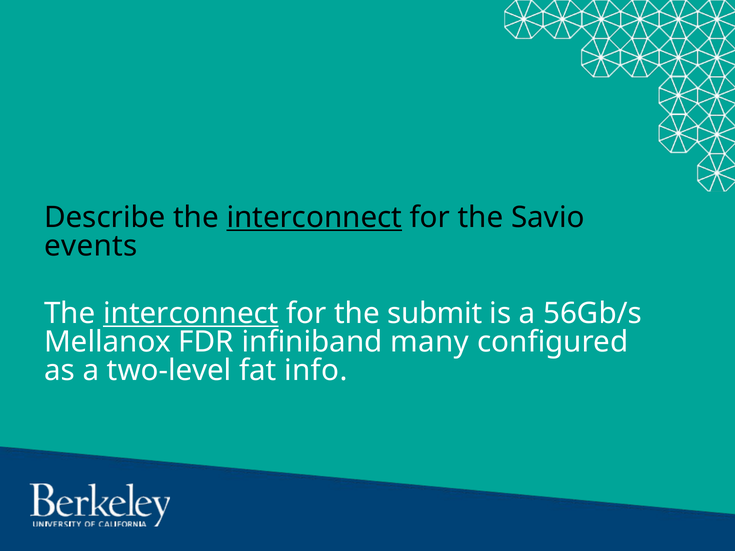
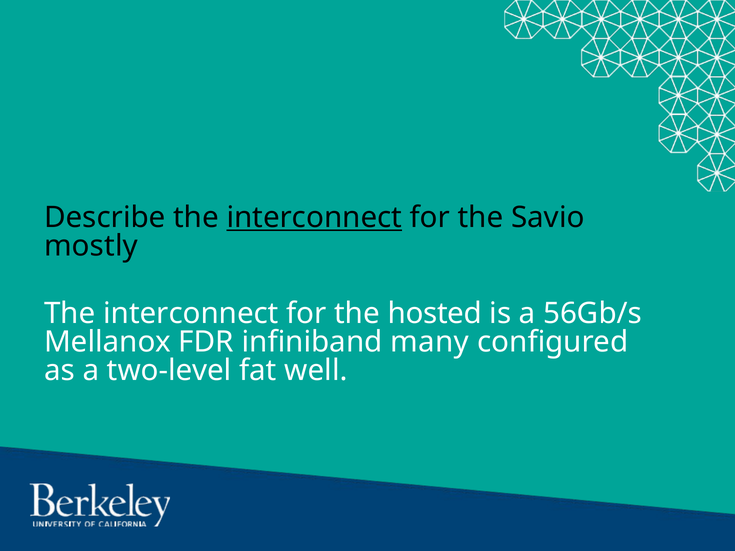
events: events -> mostly (91, 246)
interconnect underline: present -> none (191, 314)
submit: submit -> hosted (435, 314)
info: info -> well (316, 370)
